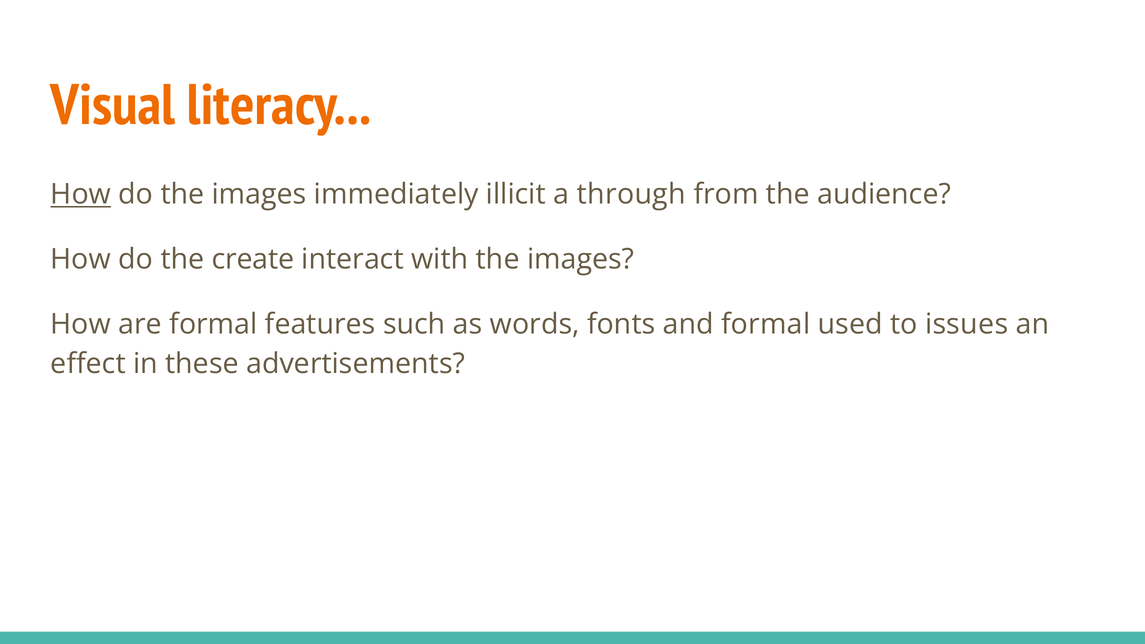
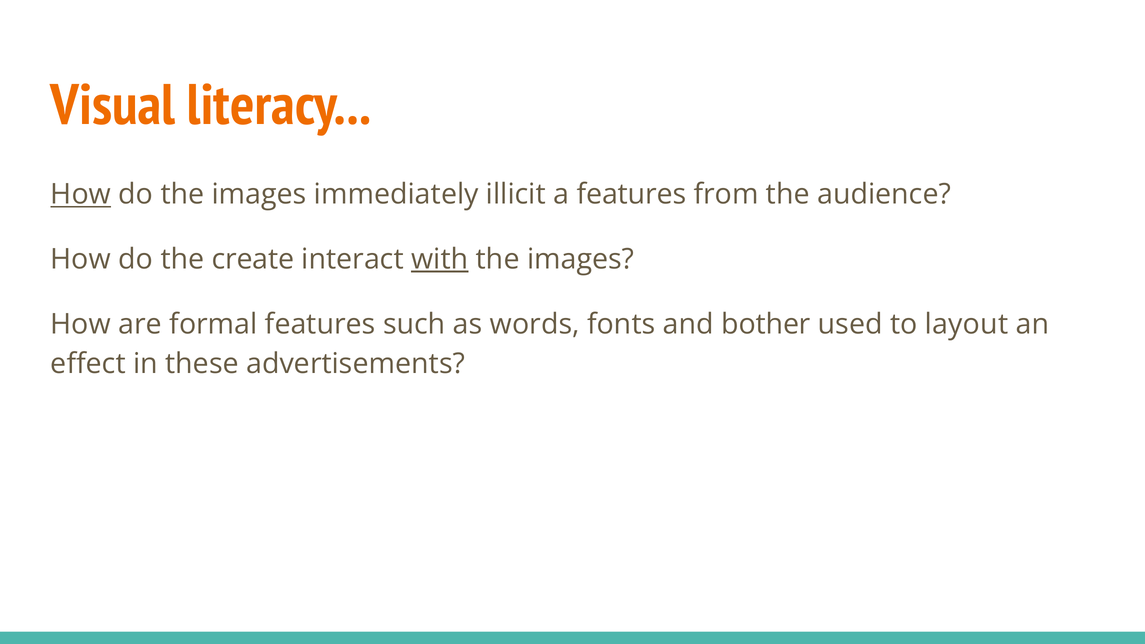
a through: through -> features (631, 194)
with underline: none -> present (440, 259)
and formal: formal -> bother (766, 324)
issues: issues -> layout (967, 324)
